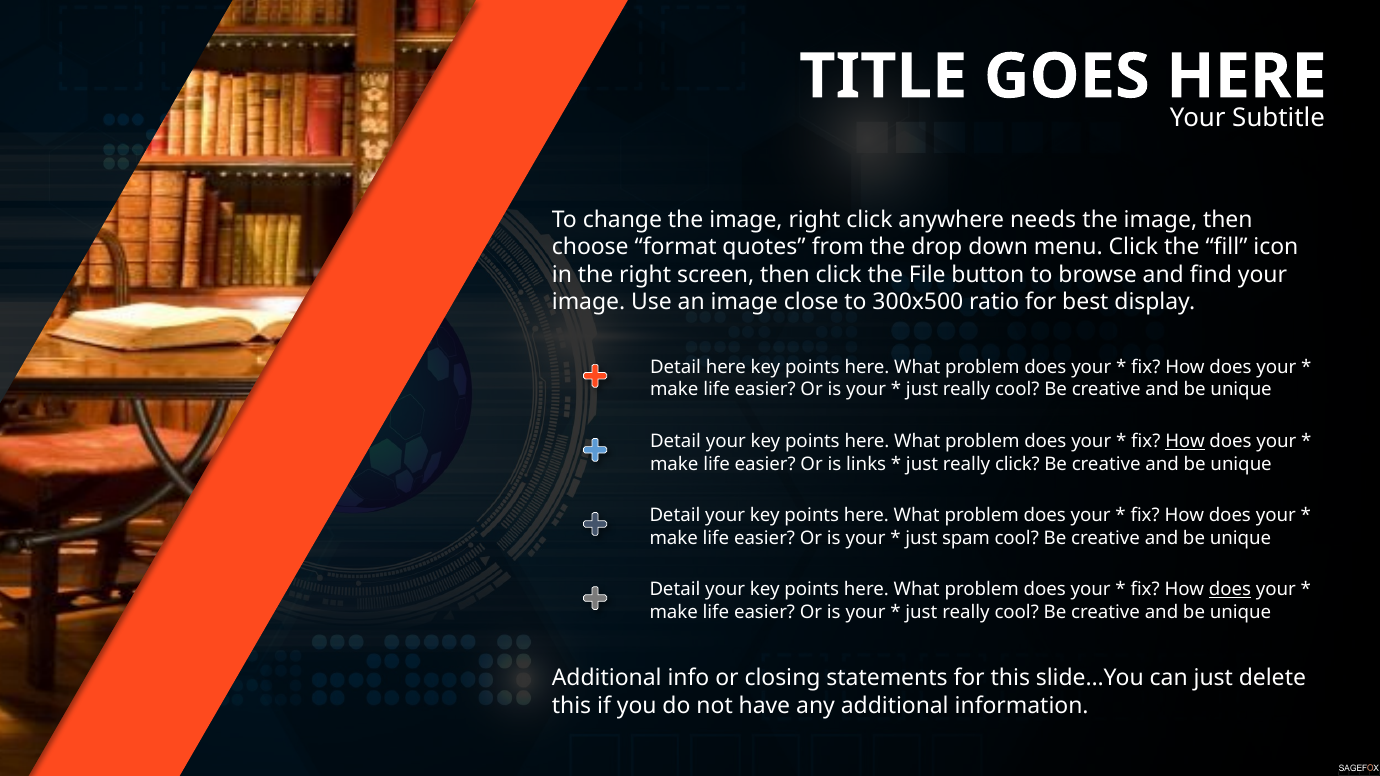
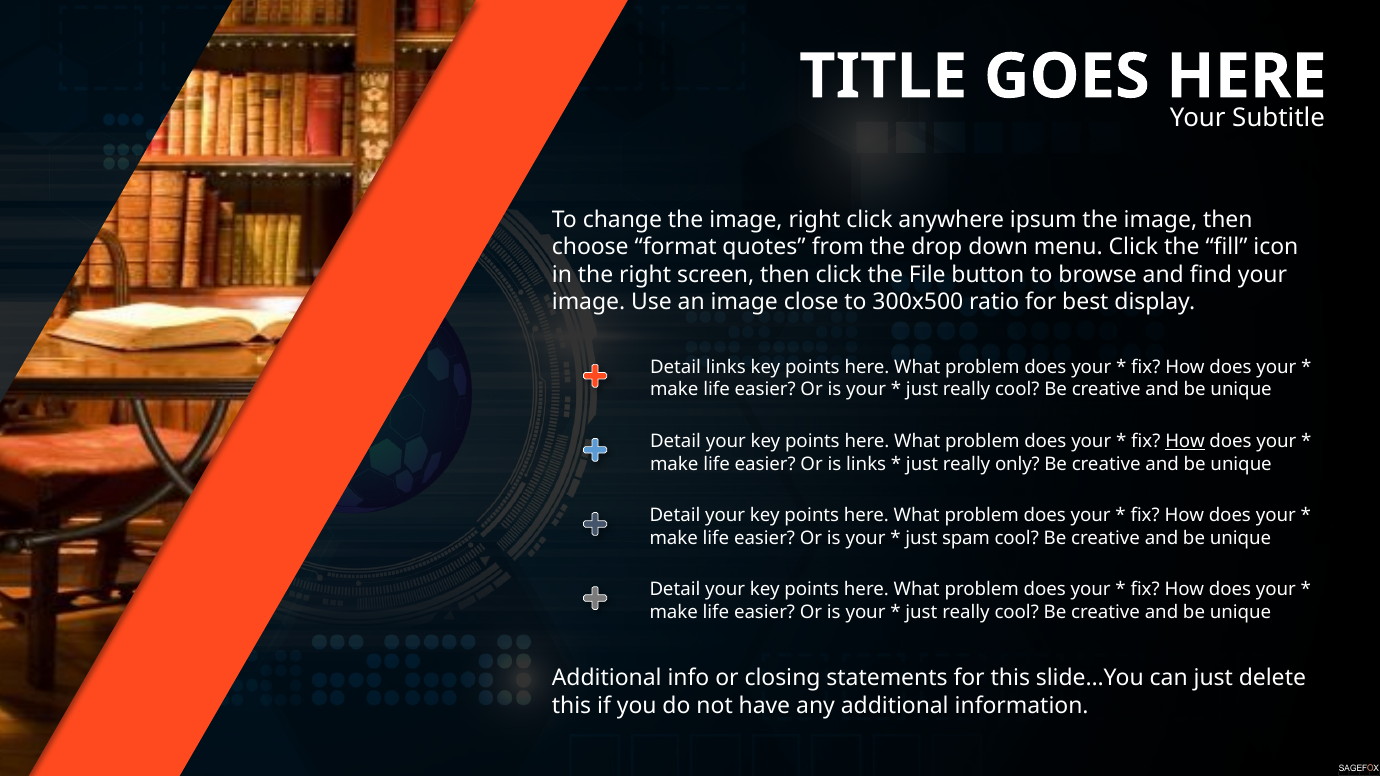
needs: needs -> ipsum (1043, 220)
Detail here: here -> links (726, 367)
really click: click -> only (1017, 464)
does underline: present -> none (1230, 590)
